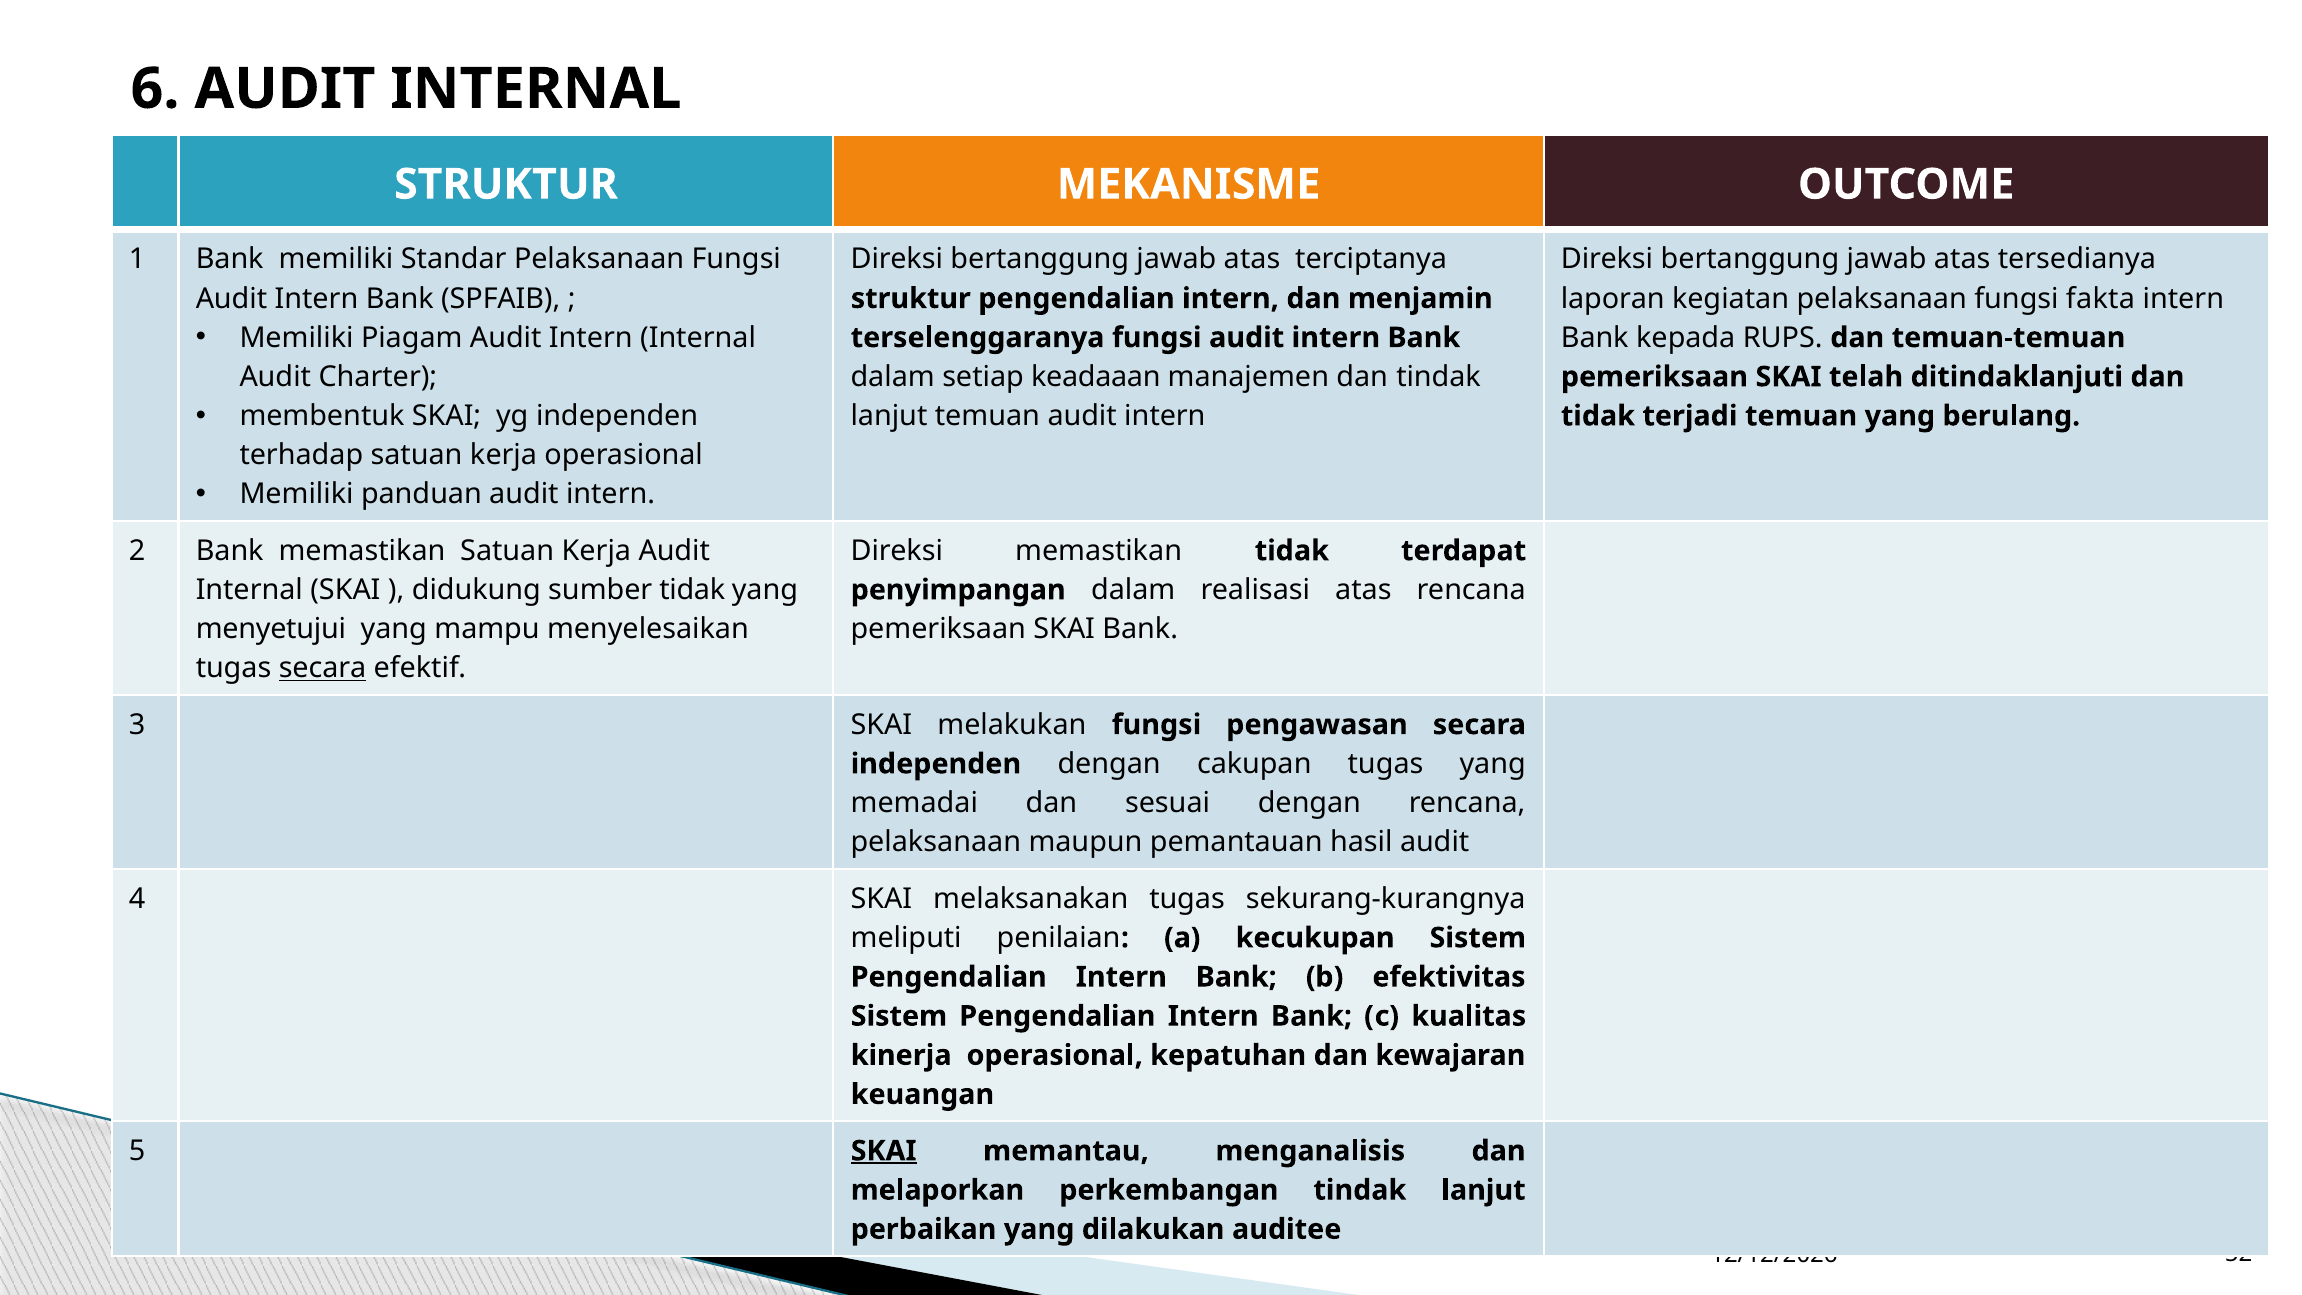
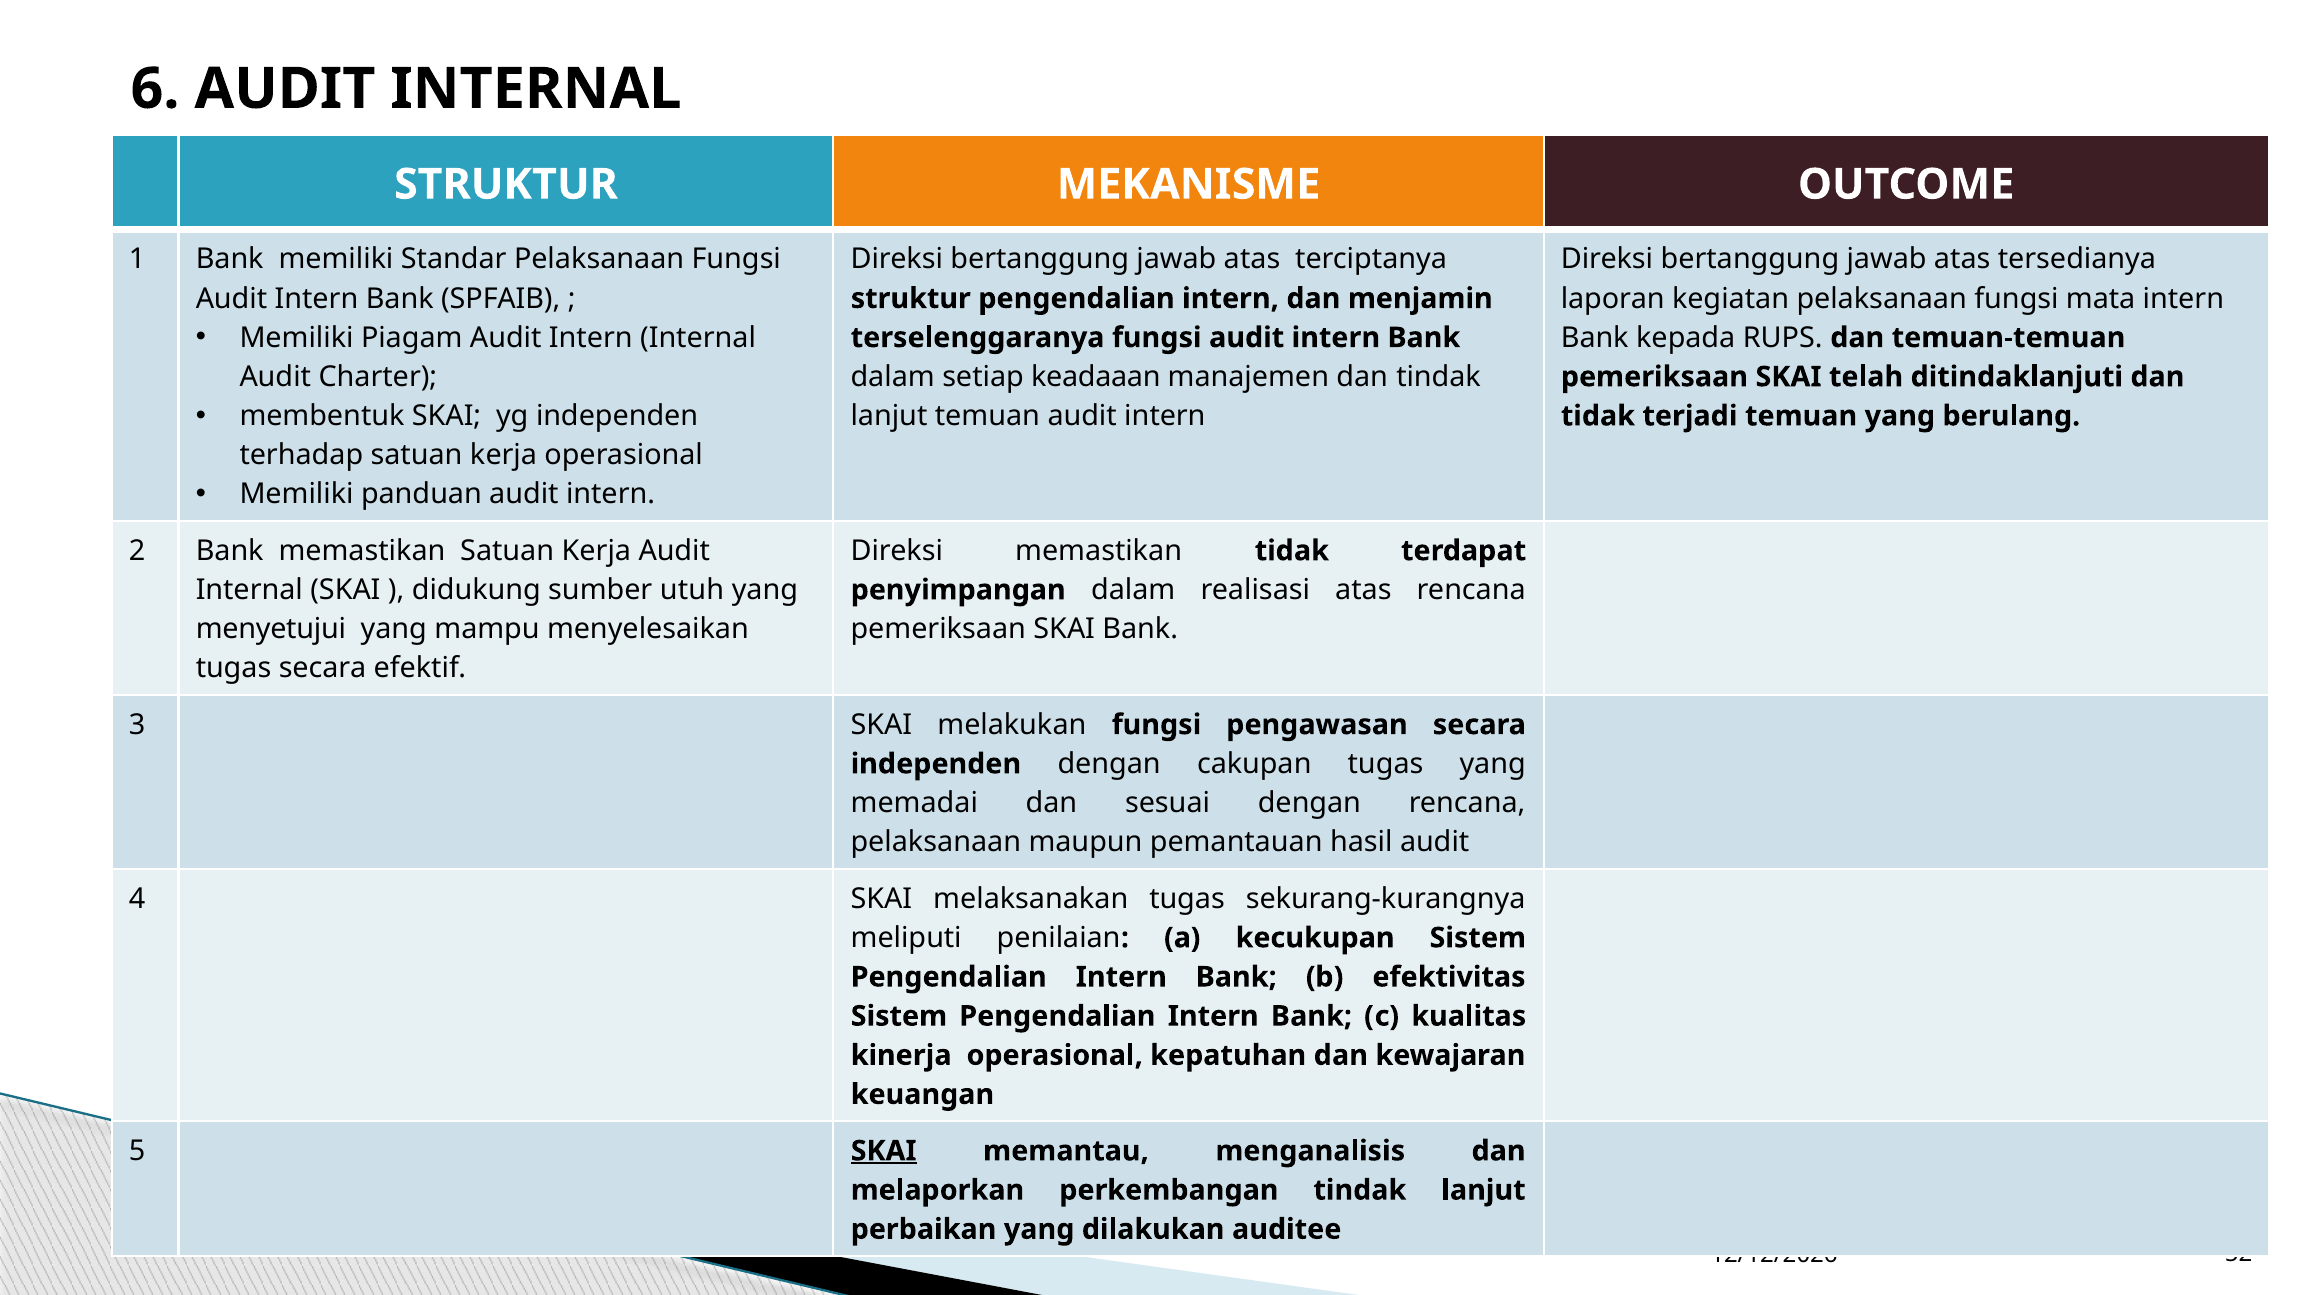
fakta: fakta -> mata (2101, 298)
sumber tidak: tidak -> utuh (692, 590)
secara underline: present -> none (323, 668)
